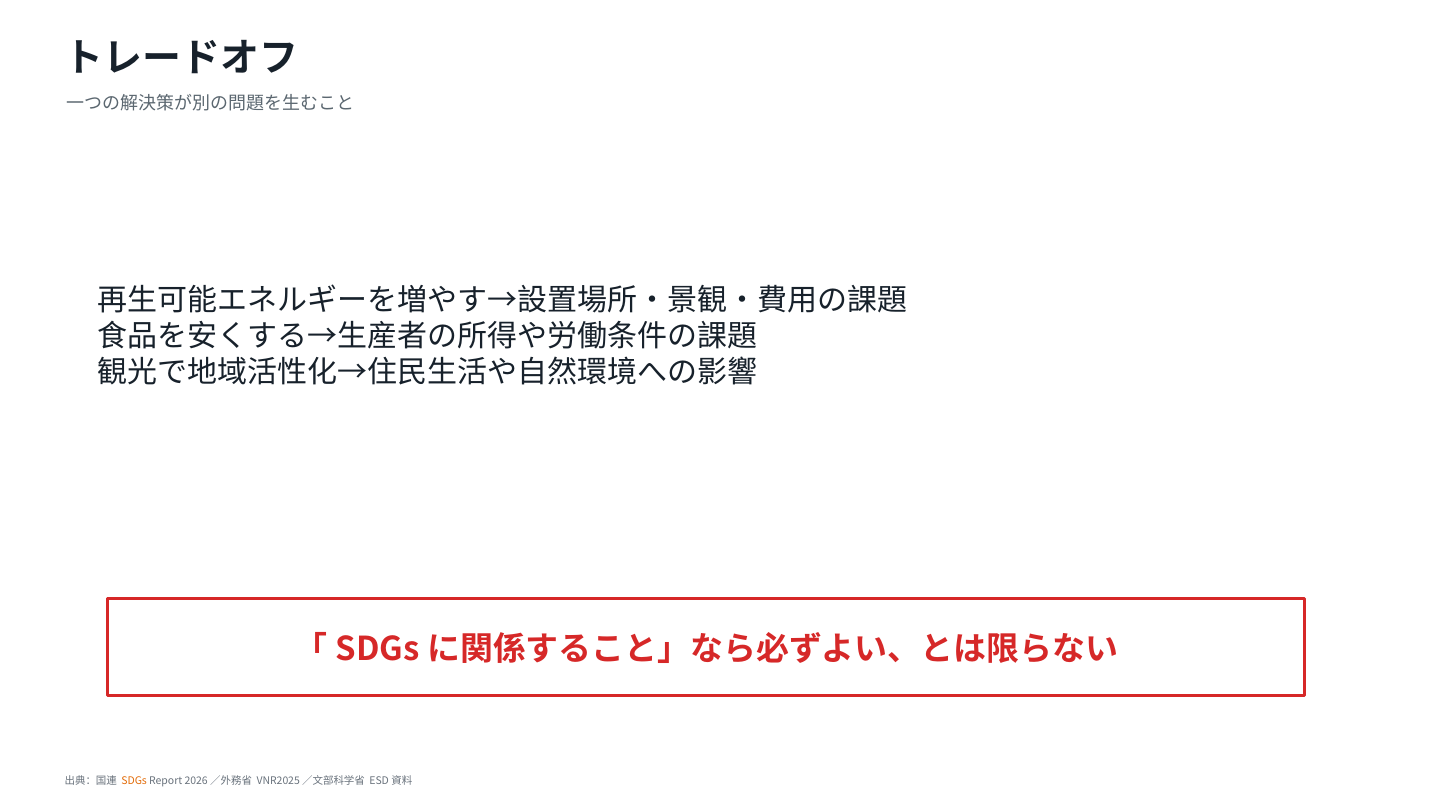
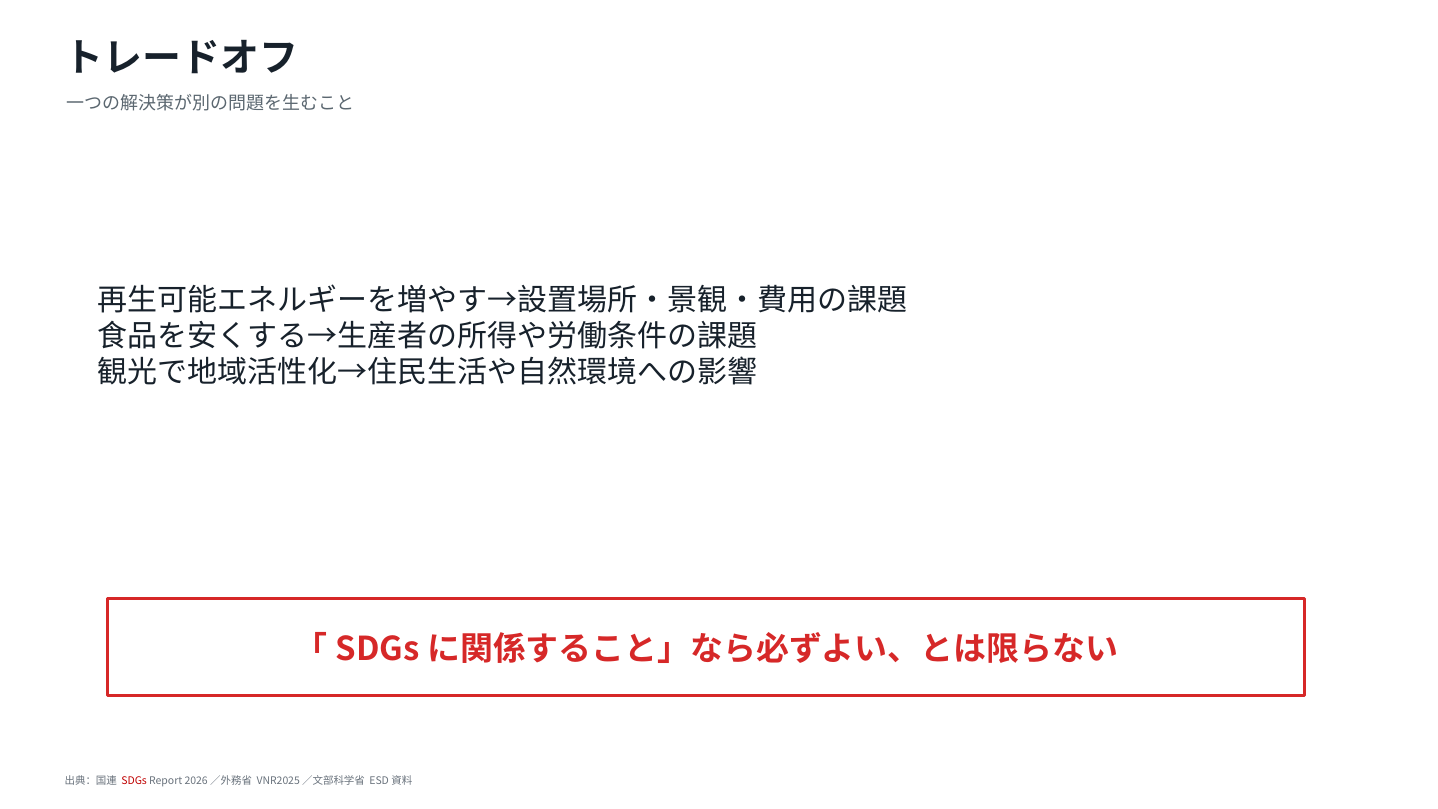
SDGs colour: orange -> red (134, 781)
